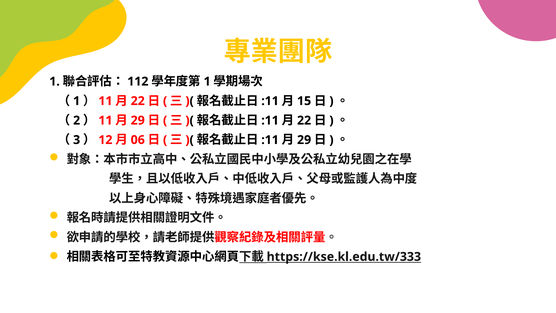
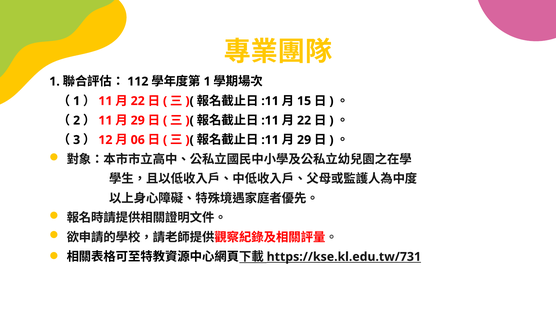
https://kse.kl.edu.tw/333: https://kse.kl.edu.tw/333 -> https://kse.kl.edu.tw/731 (344, 257)
